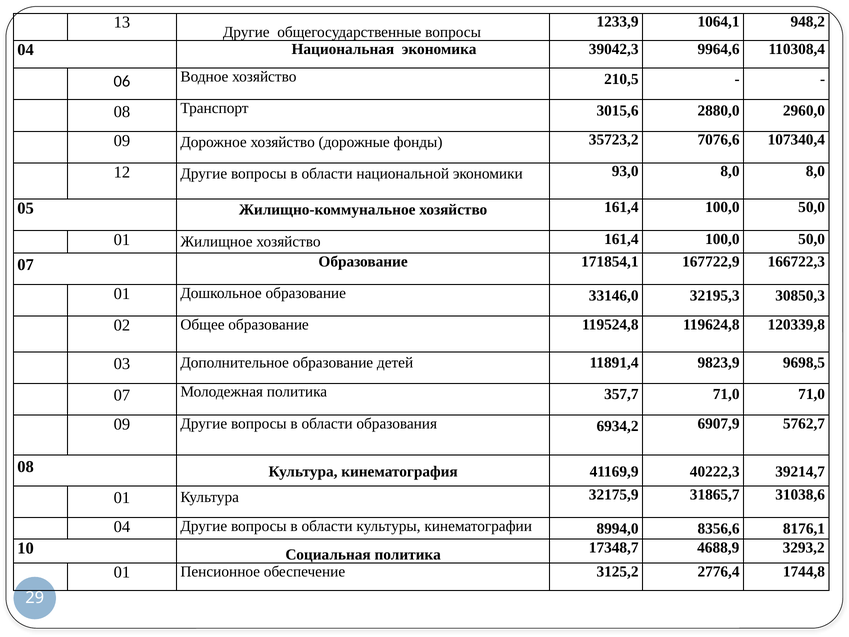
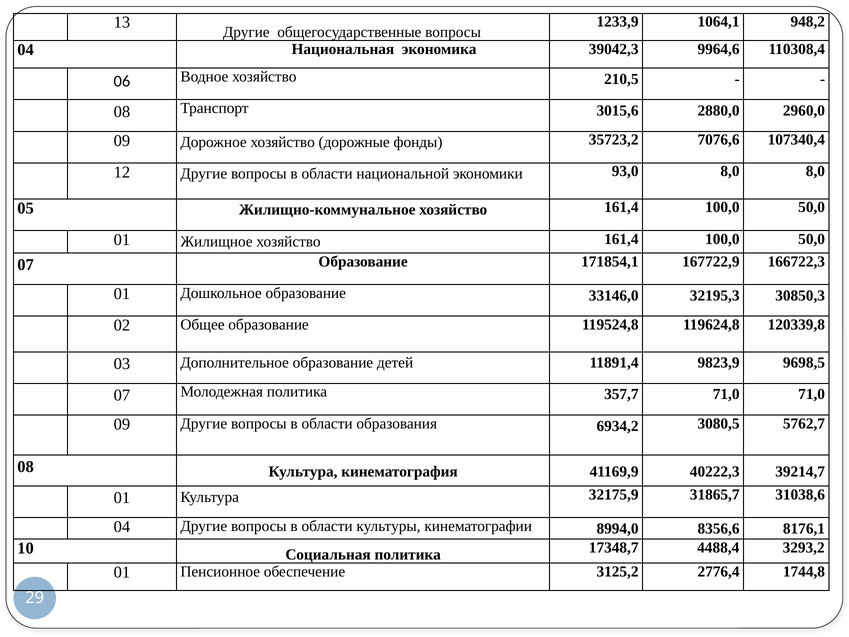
6907,9: 6907,9 -> 3080,5 (719, 423)
4688,9: 4688,9 -> 4488,4 (718, 547)
